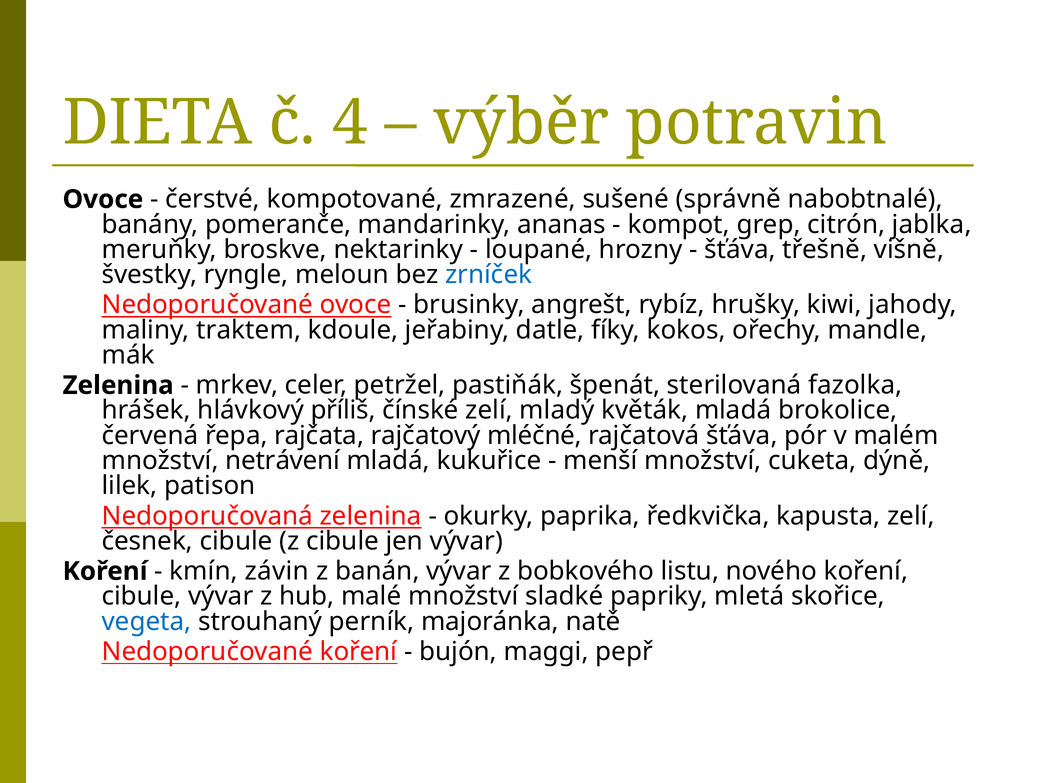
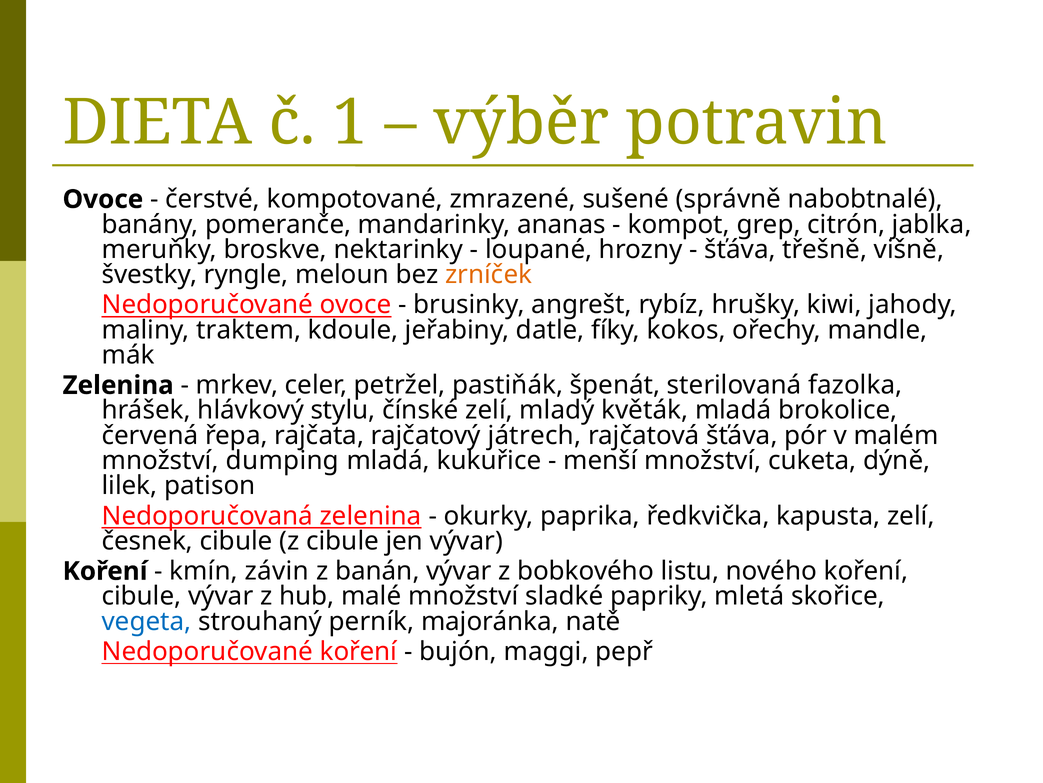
4: 4 -> 1 (350, 123)
zrníček colour: blue -> orange (489, 274)
příliš: příliš -> stylu (343, 410)
mléčné: mléčné -> játrech (534, 435)
netrávení: netrávení -> dumping (282, 460)
